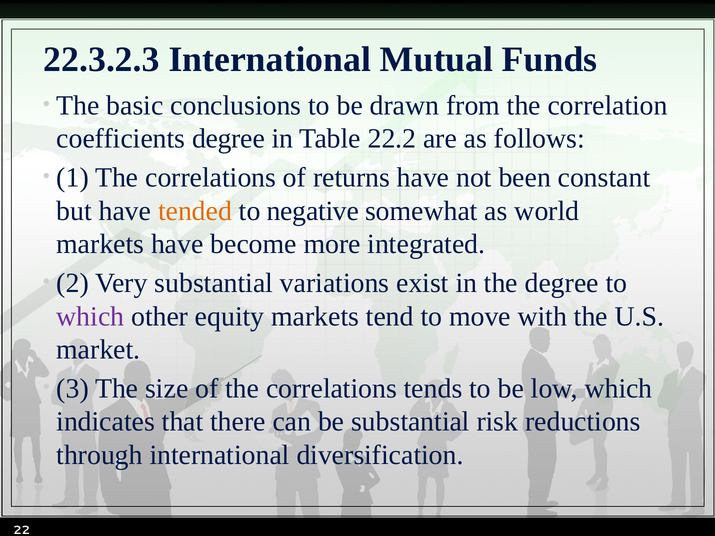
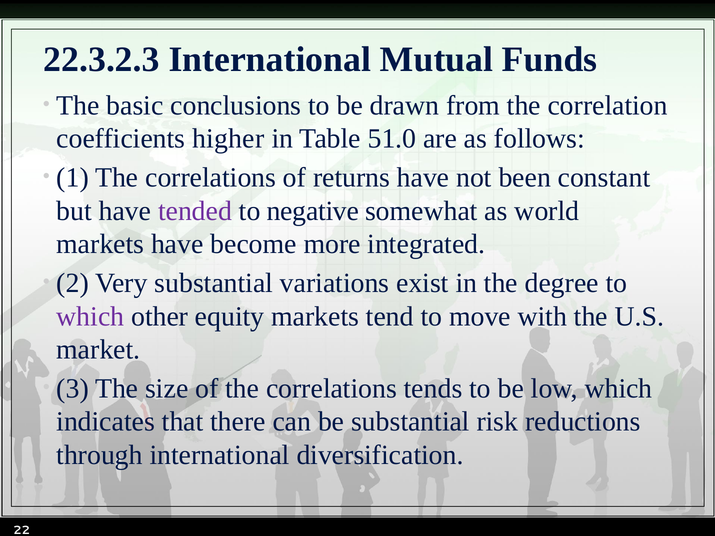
coefficients degree: degree -> higher (228, 139)
22.2: 22.2 -> 51.0 (392, 139)
tended colour: orange -> purple (195, 211)
